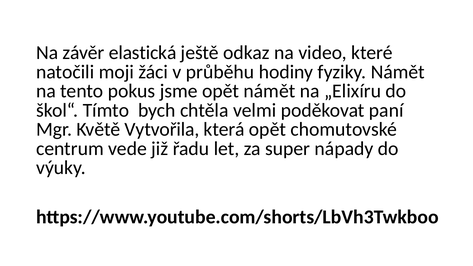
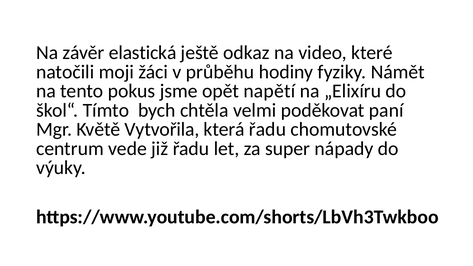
opět námět: námět -> napětí (269, 91)
která opět: opět -> řadu (267, 129)
